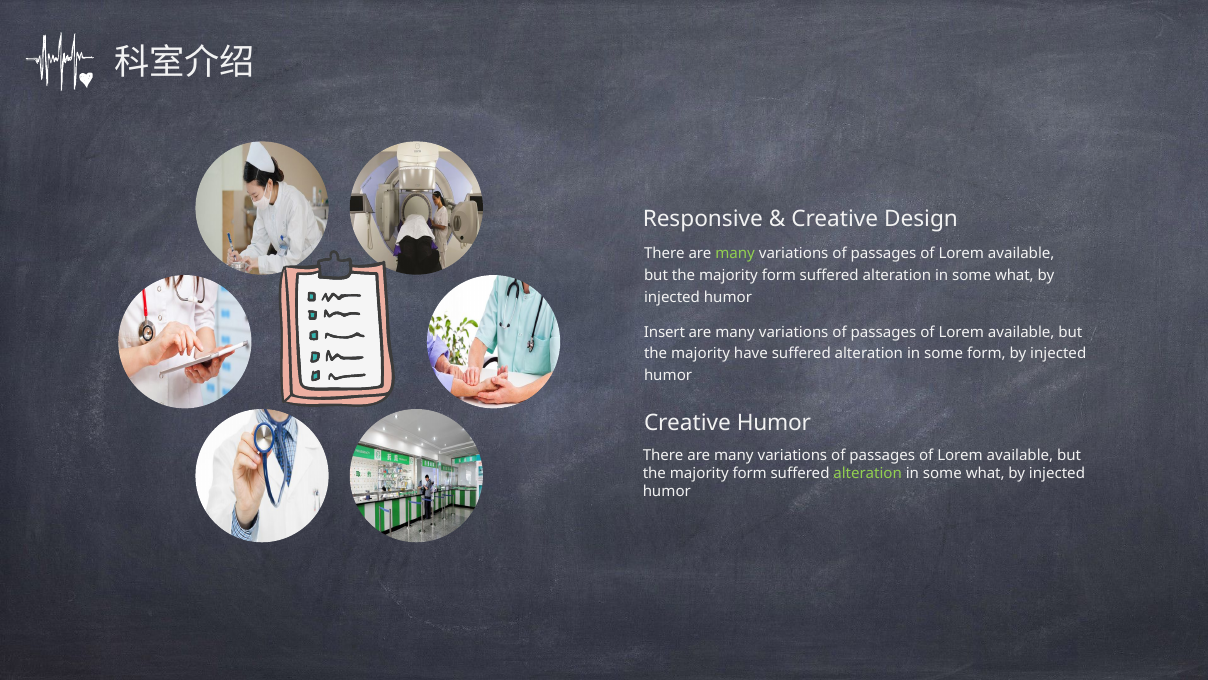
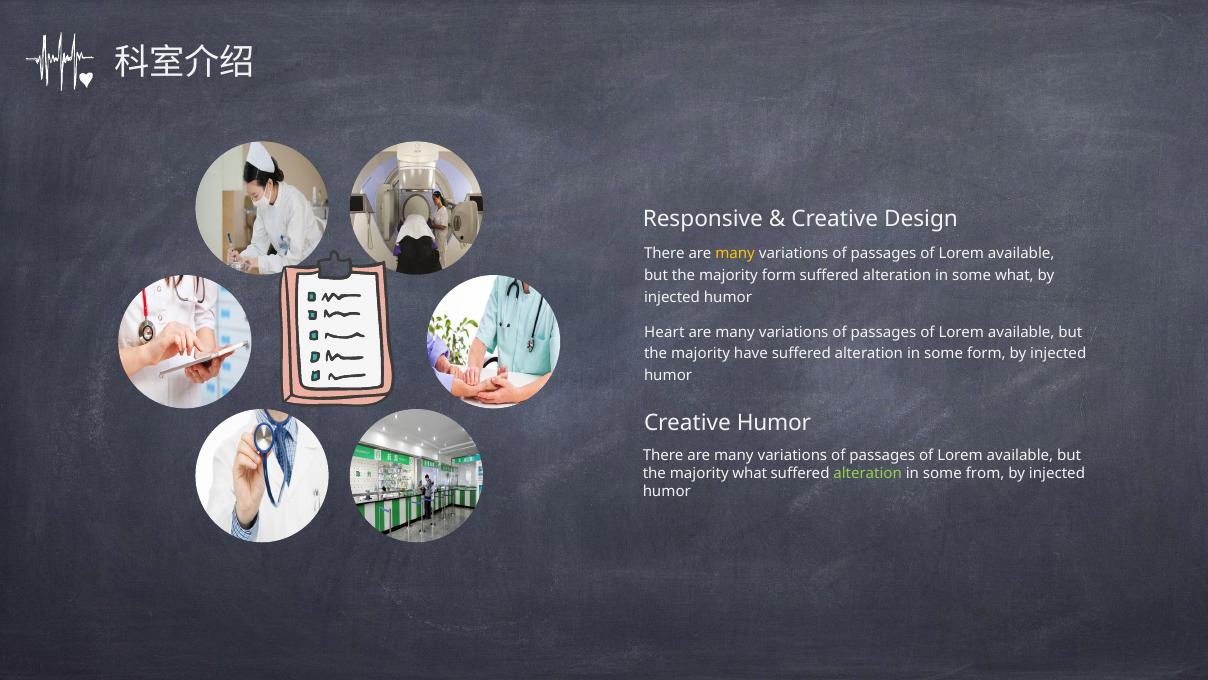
many colour: light green -> yellow (735, 253)
Insert: Insert -> Heart (664, 332)
form: form -> what (750, 473)
what: what -> from (985, 473)
